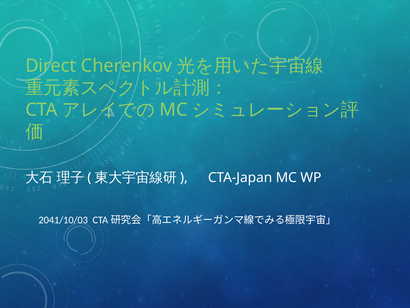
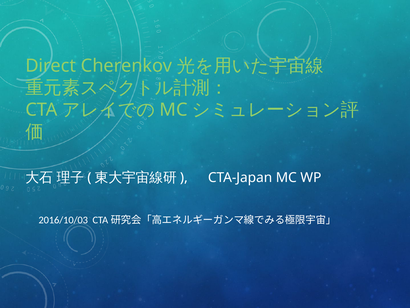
2041/10/03: 2041/10/03 -> 2016/10/03 (63, 220)
